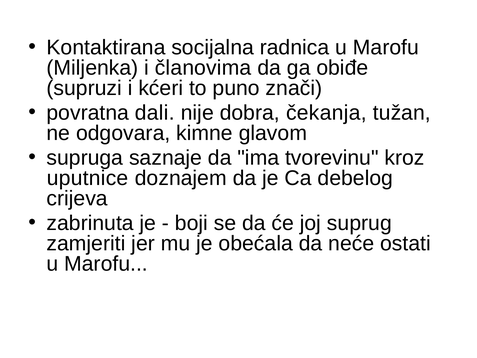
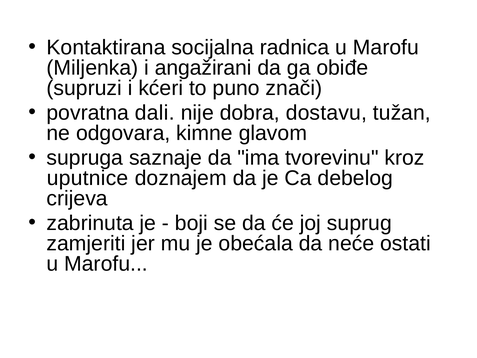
članovima: članovima -> angažirani (203, 68)
čekanja: čekanja -> dostavu (326, 113)
